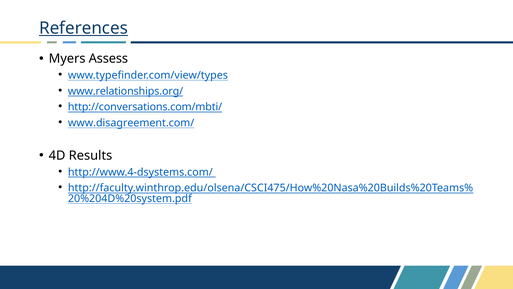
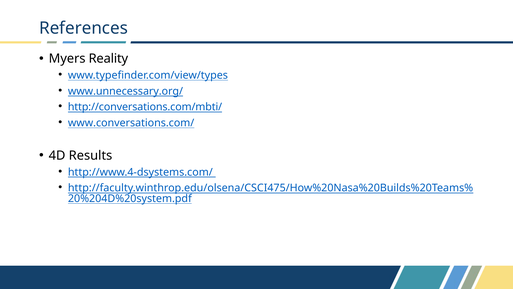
References underline: present -> none (84, 28)
Assess: Assess -> Reality (108, 59)
www.relationships.org/: www.relationships.org/ -> www.unnecessary.org/ (125, 91)
www.disagreement.com/: www.disagreement.com/ -> www.conversations.com/ (131, 123)
